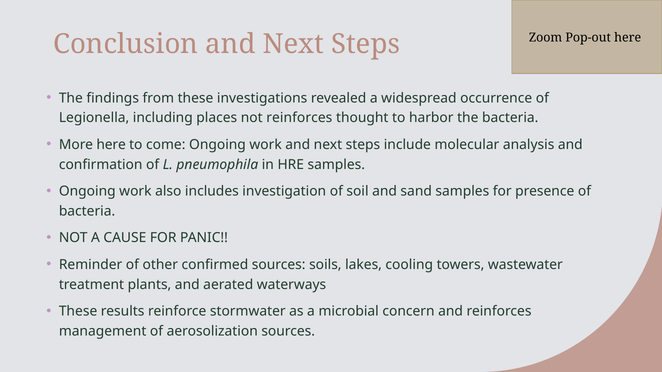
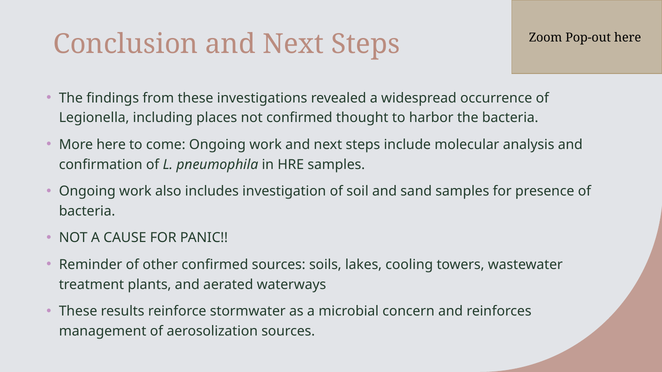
not reinforces: reinforces -> confirmed (299, 118)
